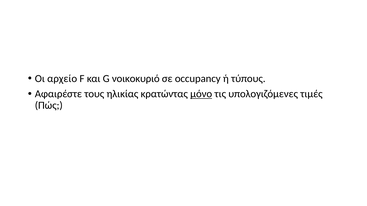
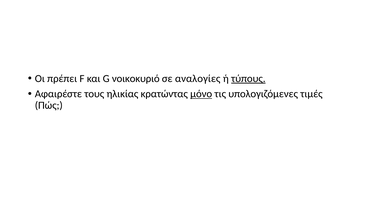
αρχείο: αρχείο -> πρέπει (62, 79)
occupancy: occupancy -> αναλογίες (198, 79)
τύπους underline: none -> present (248, 79)
